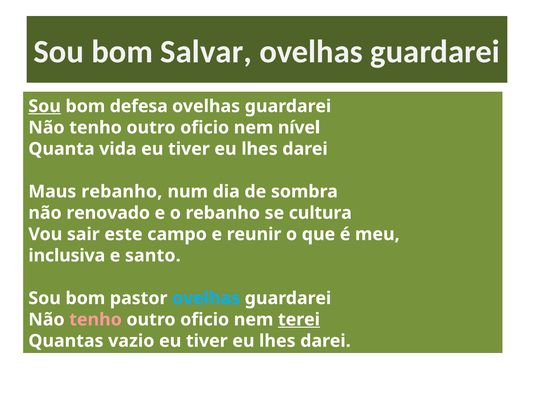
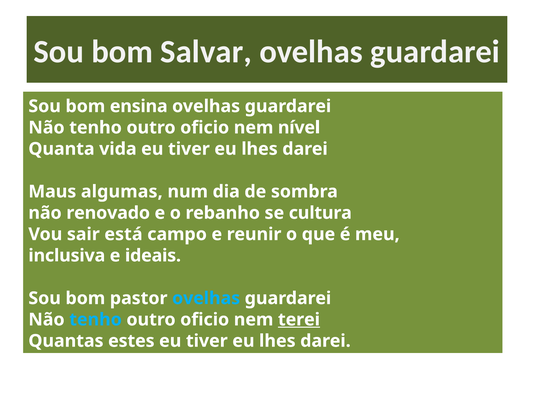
Sou underline: present -> none (45, 106)
defesa: defesa -> ensina (139, 106)
Maus rebanho: rebanho -> algumas (122, 192)
este: este -> está (123, 235)
santo: santo -> ideais (153, 256)
tenho colour: pink -> light blue (96, 320)
vazio: vazio -> estes (131, 341)
